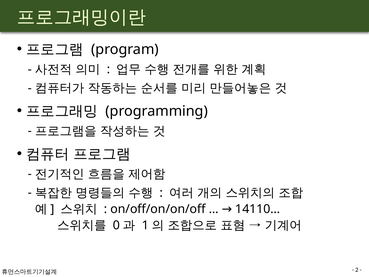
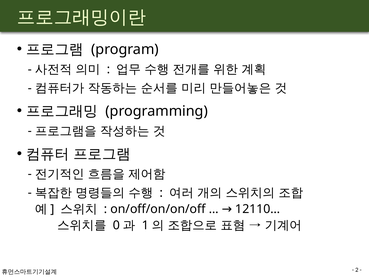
14110…: 14110… -> 12110… (258, 209)
